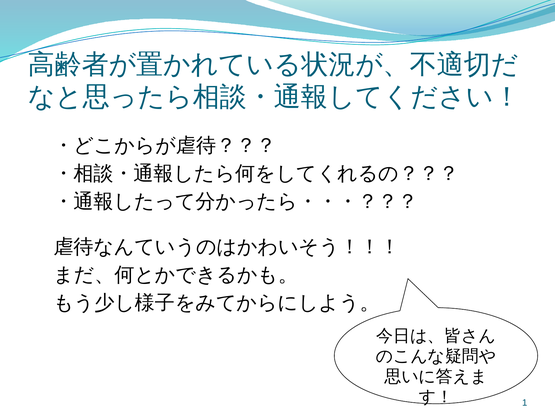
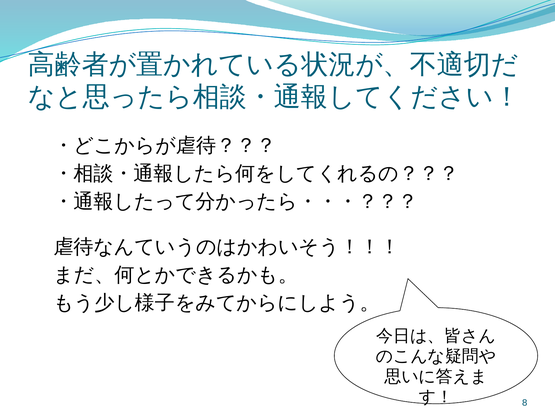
1: 1 -> 8 (525, 403)
